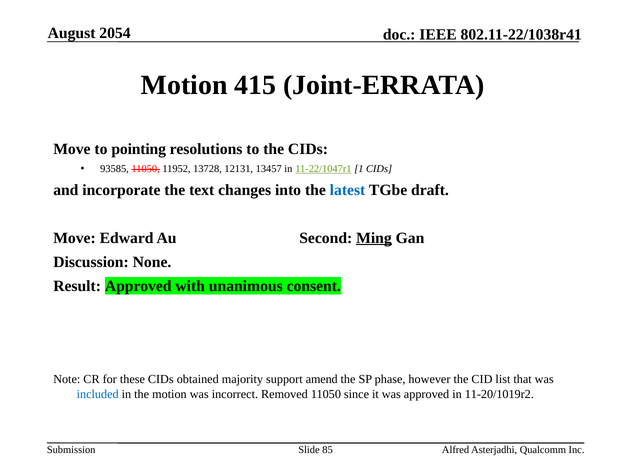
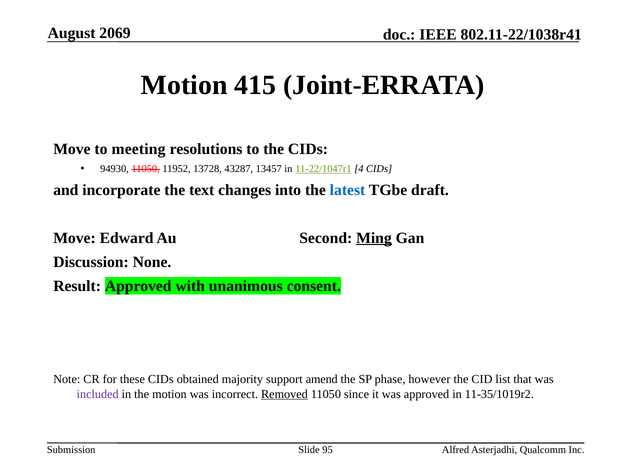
2054: 2054 -> 2069 (115, 33)
pointing: pointing -> meeting (139, 149)
93585: 93585 -> 94930 (115, 169)
12131: 12131 -> 43287 (239, 169)
1: 1 -> 4 (359, 169)
included colour: blue -> purple (98, 394)
Removed underline: none -> present (284, 394)
11-20/1019r2: 11-20/1019r2 -> 11-35/1019r2 (499, 394)
85: 85 -> 95 (328, 450)
